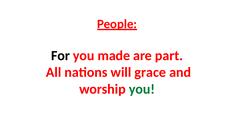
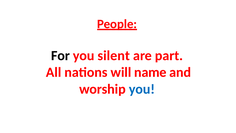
made: made -> silent (114, 55)
grace: grace -> name (150, 72)
you colour: green -> blue (142, 89)
